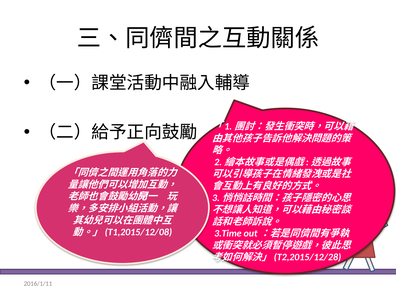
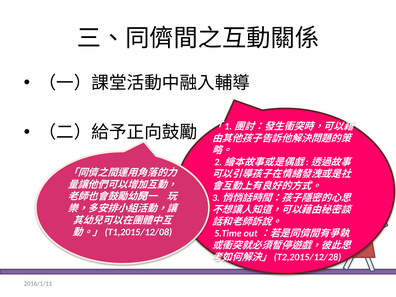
3.Time: 3.Time -> 5.Time (228, 233)
